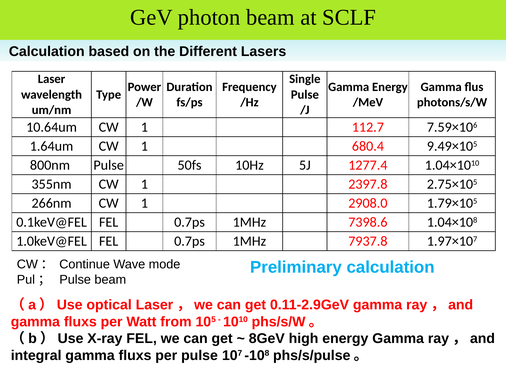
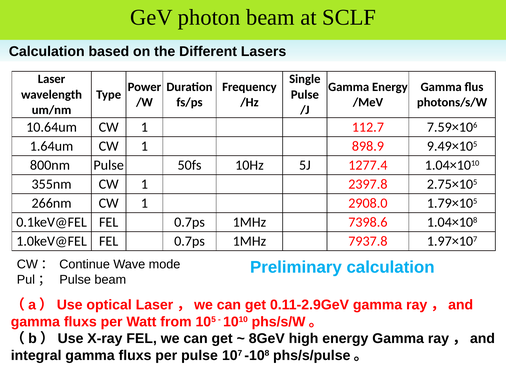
680.4: 680.4 -> 898.9 (368, 146)
